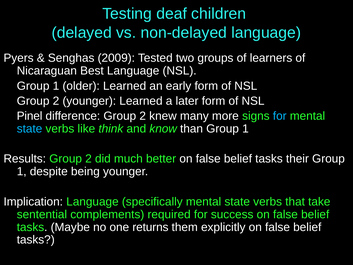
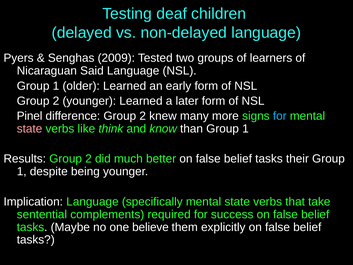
Best: Best -> Said (92, 71)
state colour: light blue -> pink (30, 129)
returns: returns -> believe (150, 227)
